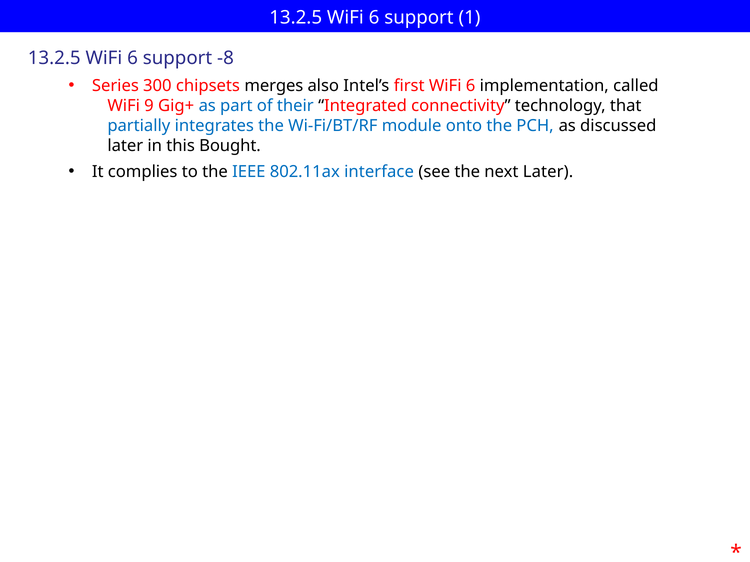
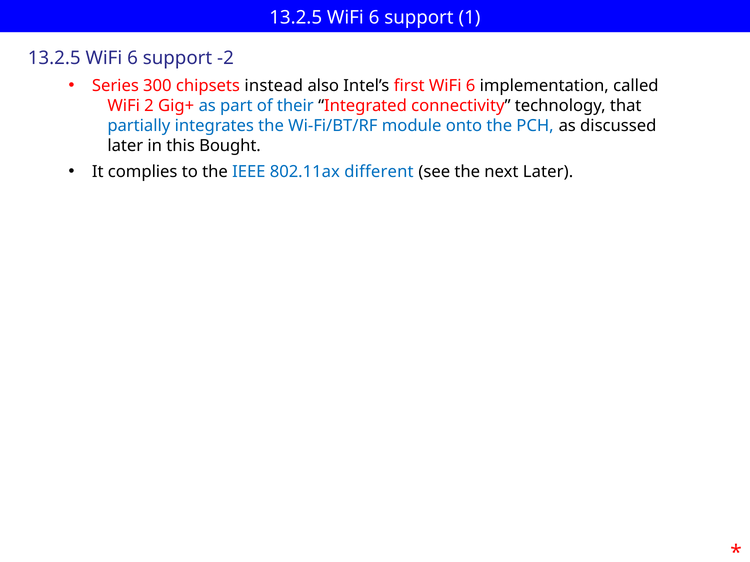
-8: -8 -> -2 (225, 58)
merges: merges -> instead (274, 86)
9: 9 -> 2 (149, 106)
interface: interface -> different (379, 172)
